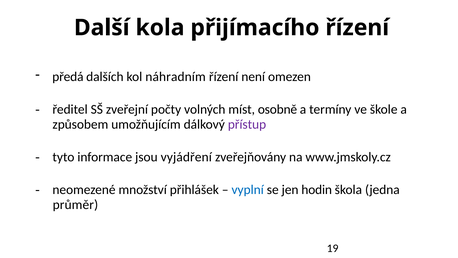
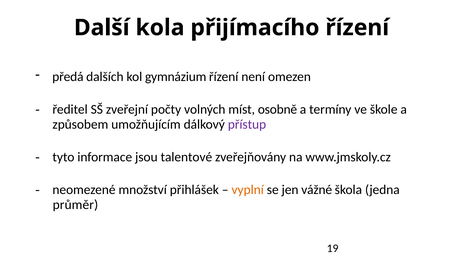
náhradním: náhradním -> gymnázium (176, 77)
vyjádření: vyjádření -> talentové (186, 157)
vyplní colour: blue -> orange (248, 190)
hodin: hodin -> vážné (317, 190)
